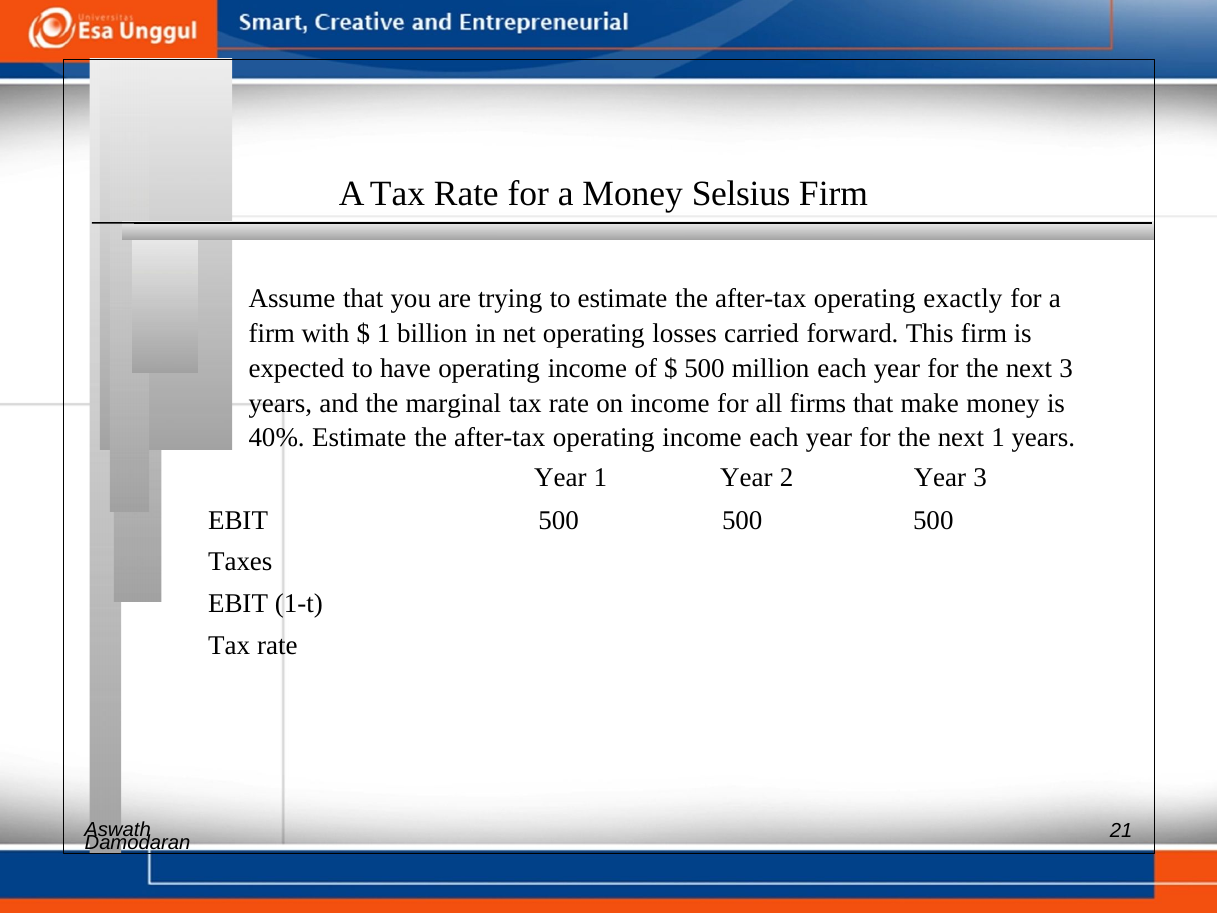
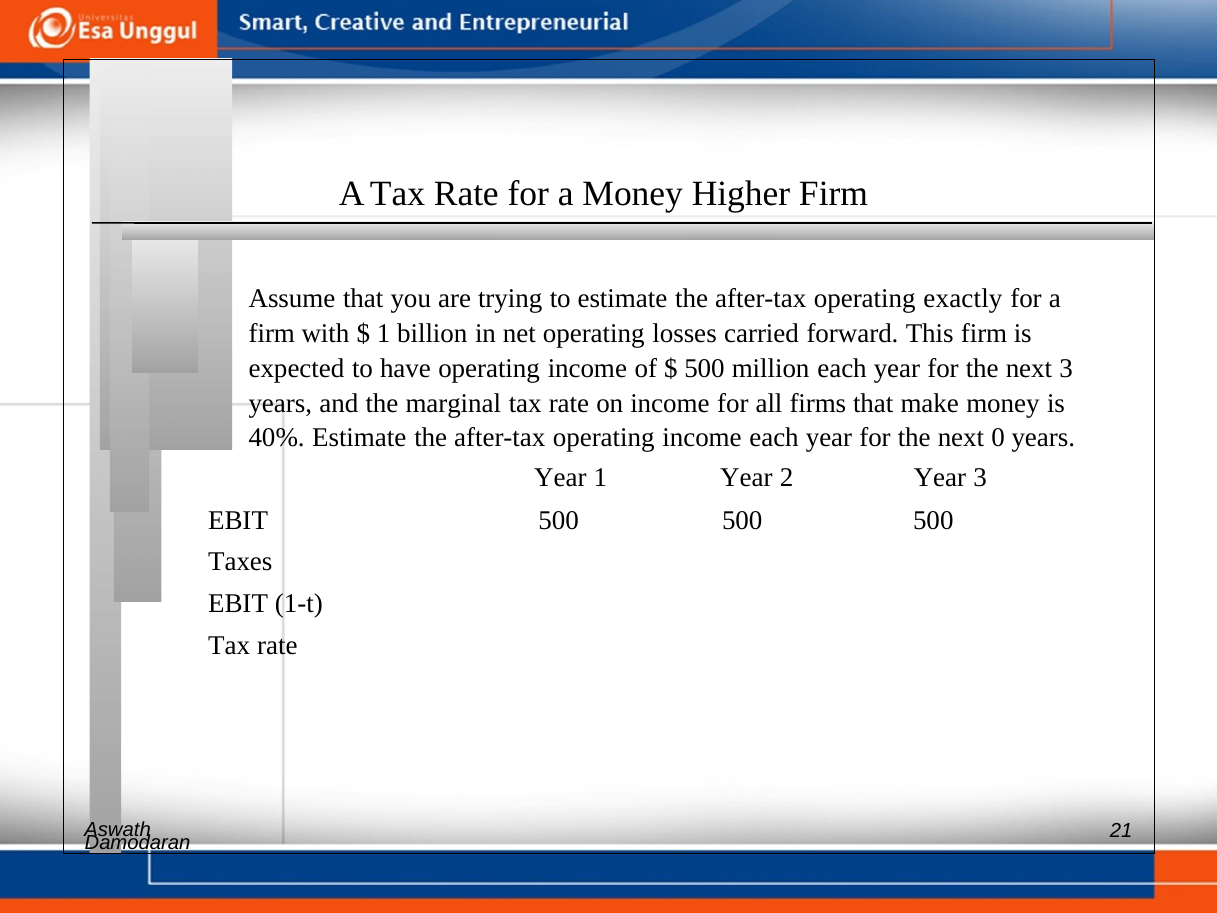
Selsius: Selsius -> Higher (741, 194)
next 1: 1 -> 0 (998, 438)
